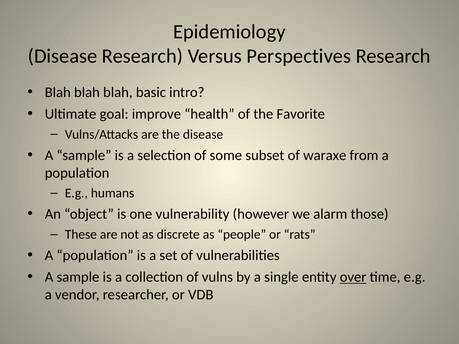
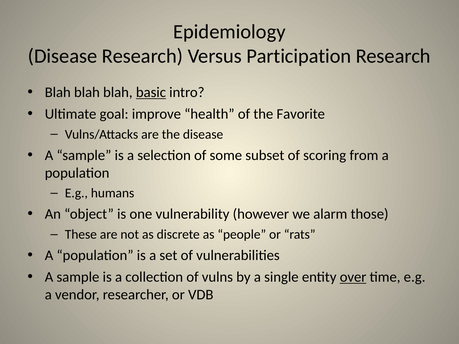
Perspectives: Perspectives -> Participation (299, 56)
basic underline: none -> present (151, 92)
waraxe: waraxe -> scoring (325, 155)
